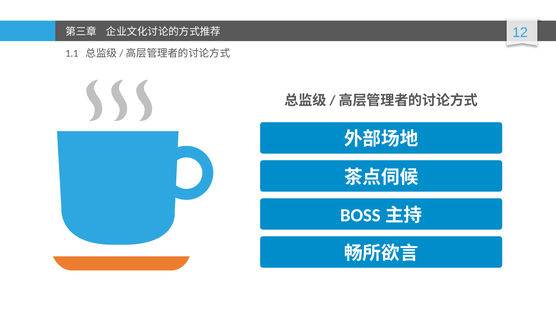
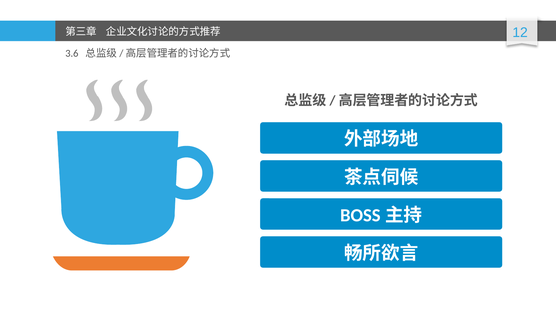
1.1: 1.1 -> 3.6 (72, 53)
